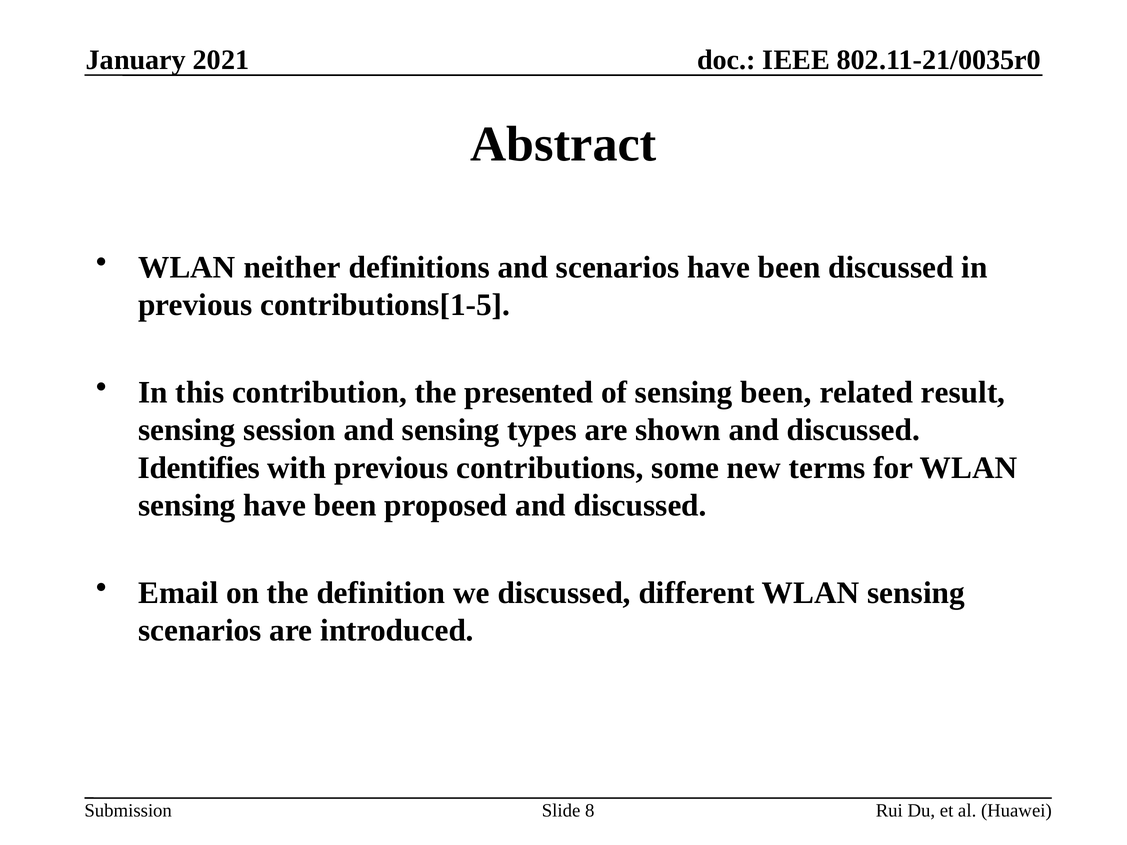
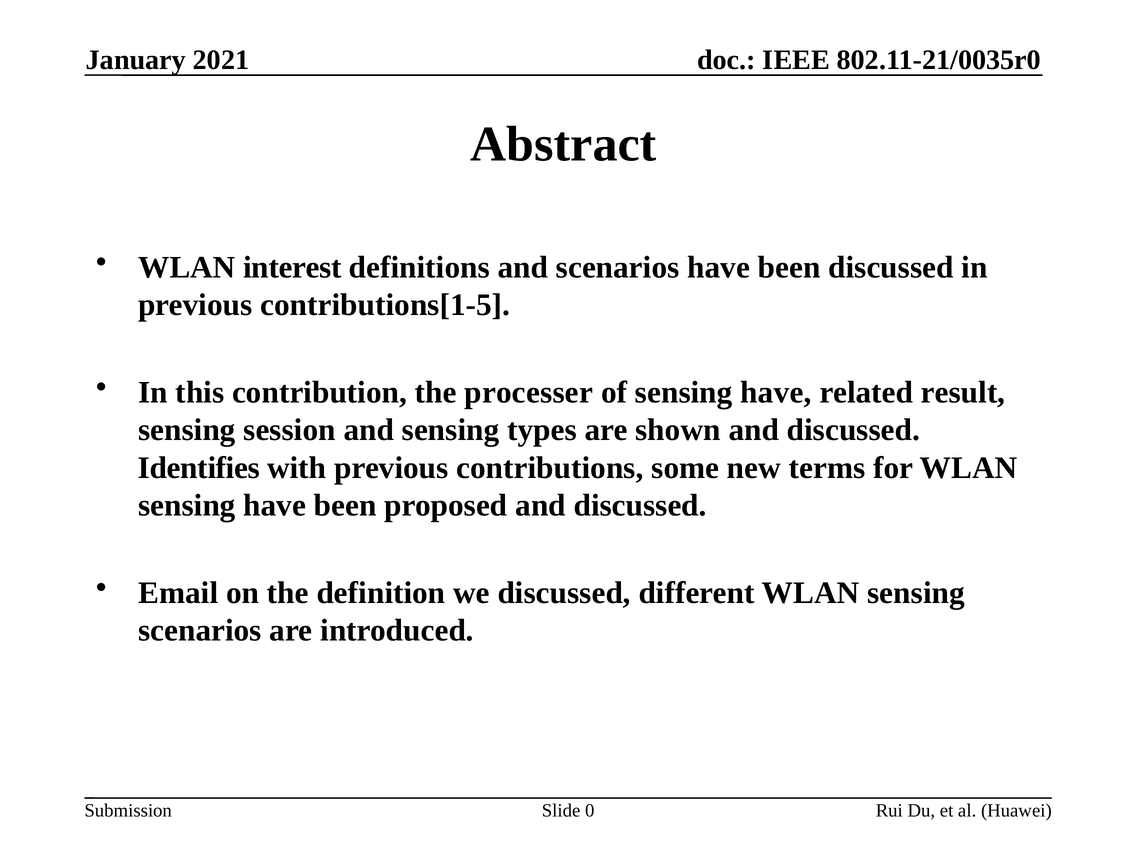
neither: neither -> interest (292, 267)
presented: presented -> processer (529, 393)
of sensing been: been -> have (776, 393)
8: 8 -> 0 (590, 811)
